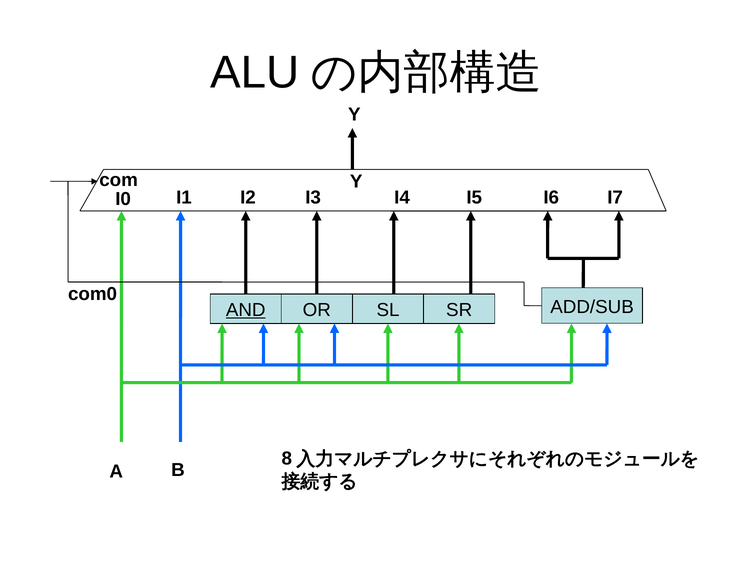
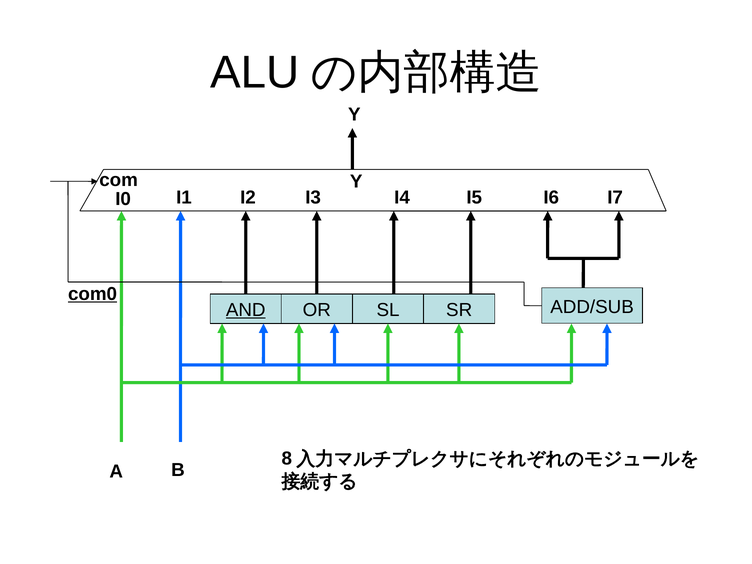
com0 underline: none -> present (93, 294)
